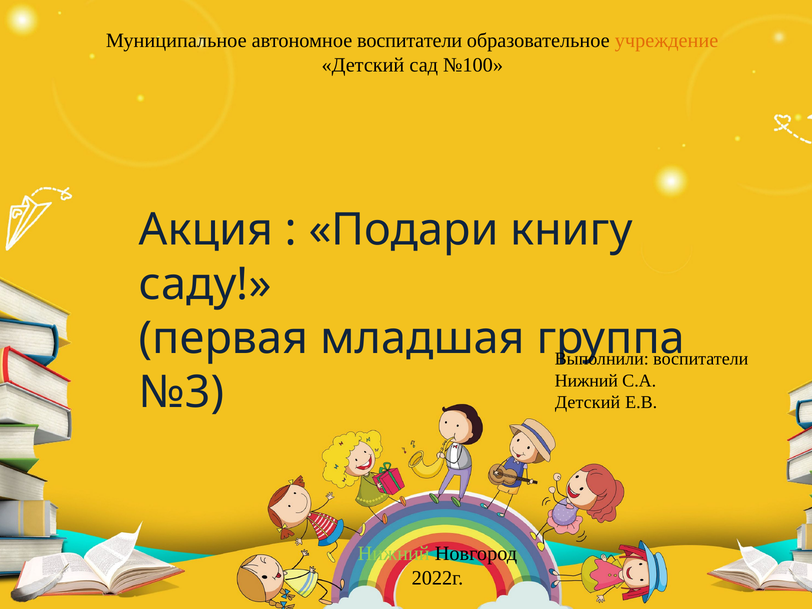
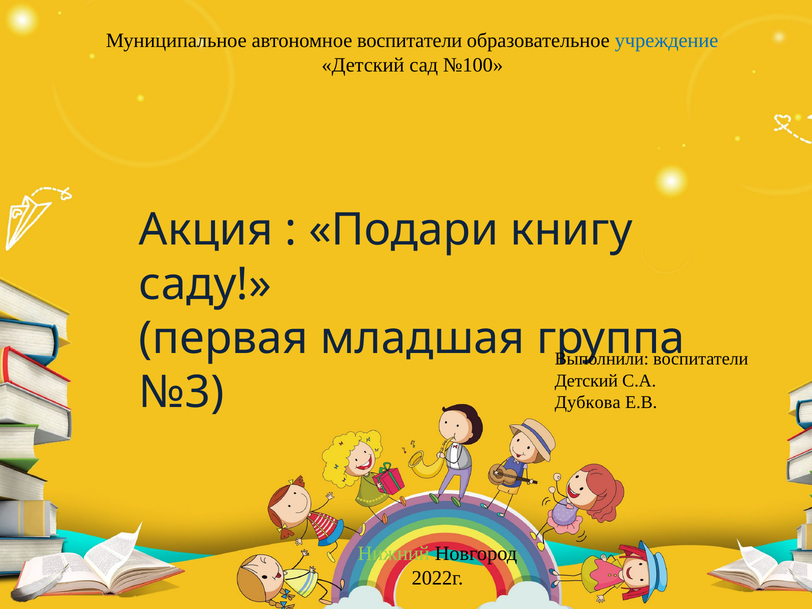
учреждение colour: orange -> blue (667, 41)
Нижний: Нижний -> Детский (586, 381)
Детский: Детский -> Дубкова (588, 402)
